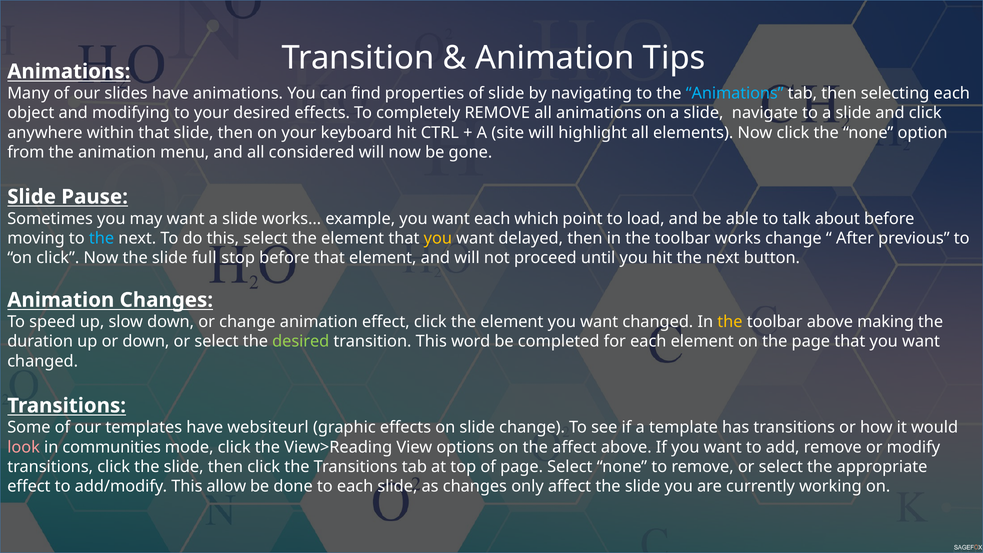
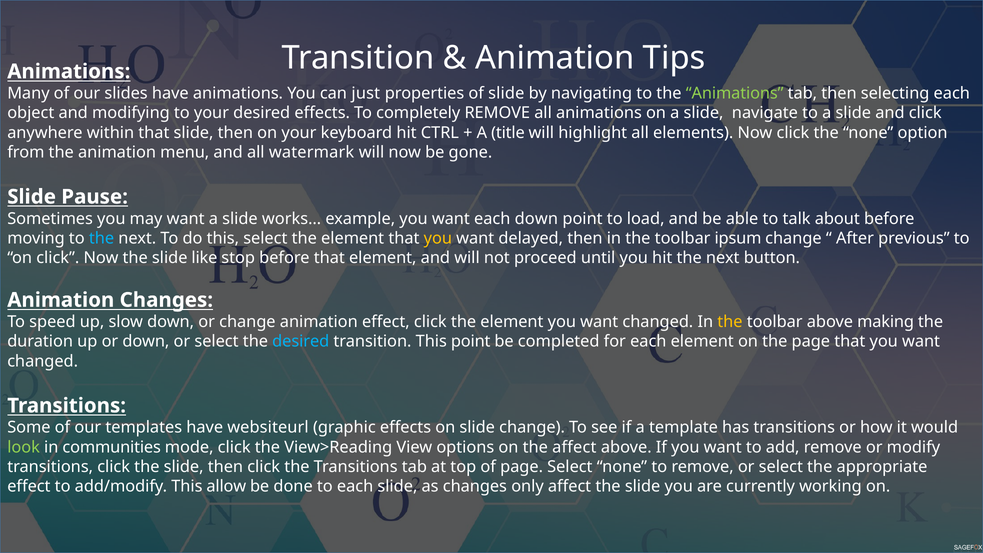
find: find -> just (366, 93)
Animations colour: light blue -> light green (735, 93)
site: site -> title (508, 133)
considered: considered -> watermark (312, 152)
each which: which -> down (536, 219)
works: works -> ipsum (738, 238)
full: full -> like (204, 258)
desired colour: light green -> light blue (301, 341)
This word: word -> point (471, 341)
look colour: pink -> light green (24, 447)
